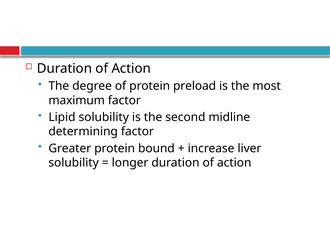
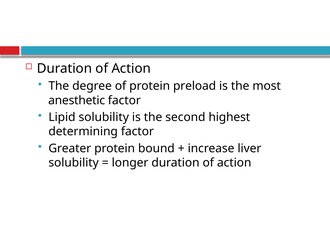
maximum: maximum -> anesthetic (77, 100)
midline: midline -> highest (229, 117)
